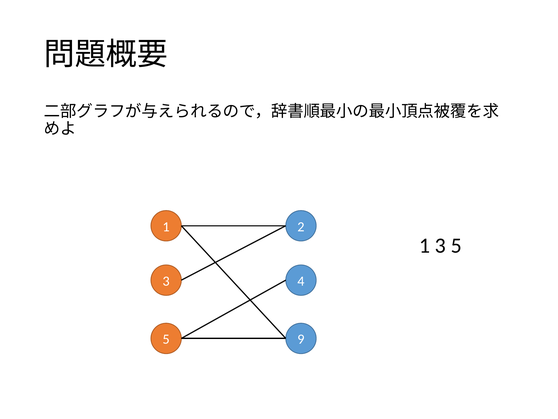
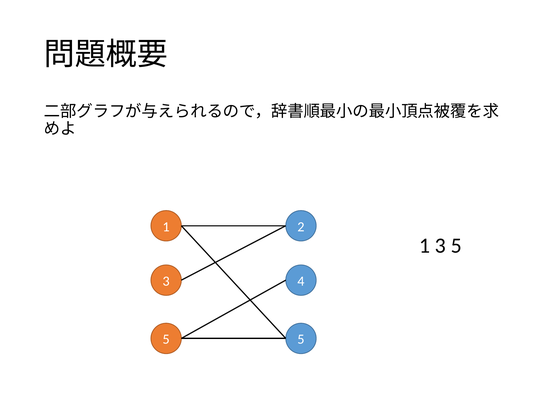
5 9: 9 -> 5 (301, 339)
